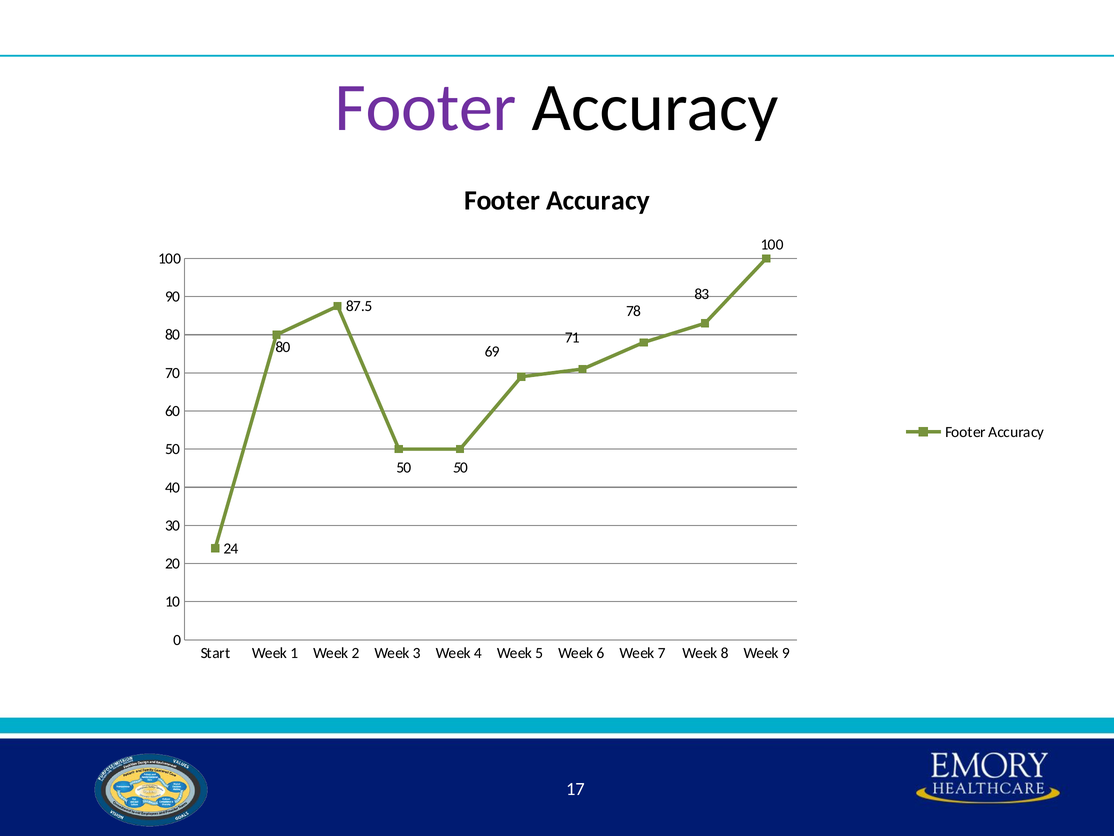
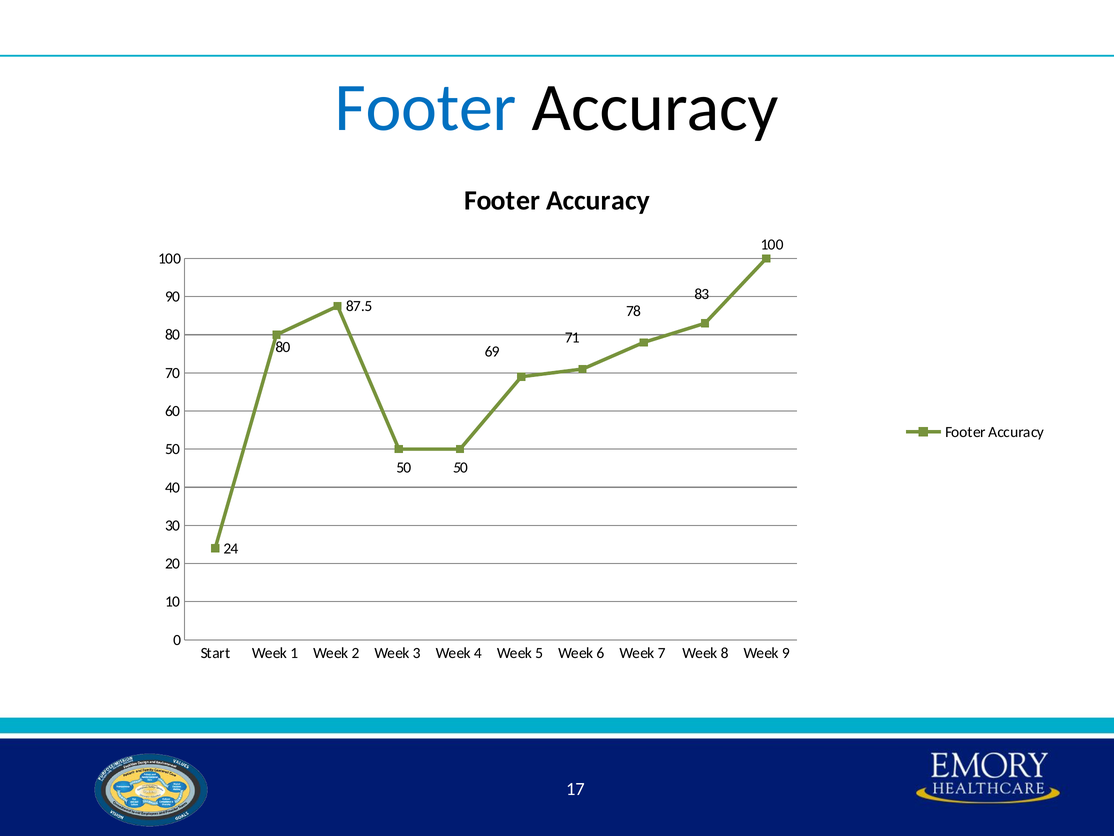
Footer colour: purple -> blue (426, 108)
